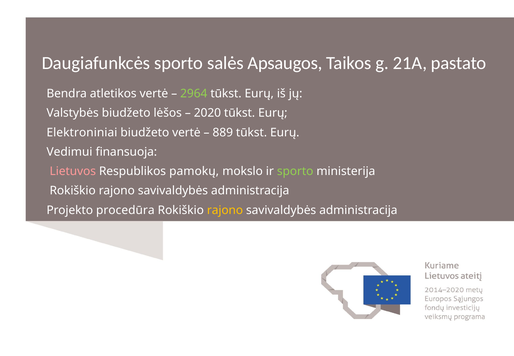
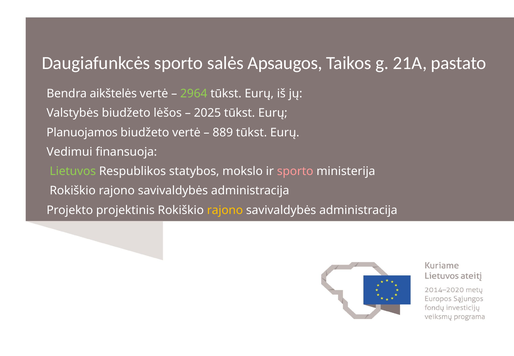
atletikos: atletikos -> aikštelės (113, 94)
2020: 2020 -> 2025 (207, 113)
Elektroniniai: Elektroniniai -> Planuojamos (82, 132)
Lietuvos colour: pink -> light green (73, 171)
pamokų: pamokų -> statybos (194, 171)
sporto colour: light green -> pink (295, 171)
procedūra: procedūra -> projektinis (125, 210)
